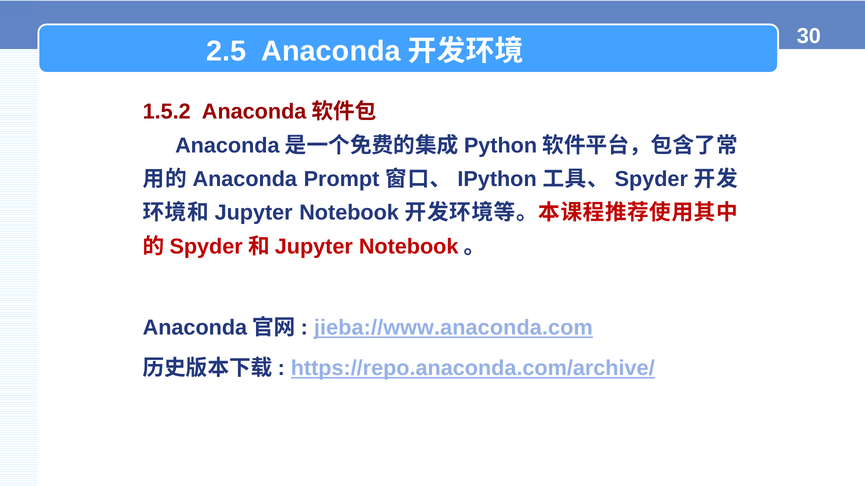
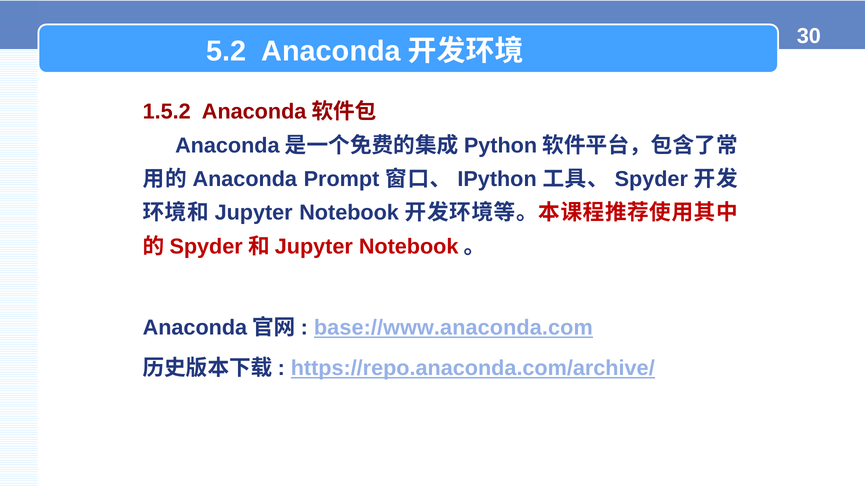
2.5: 2.5 -> 5.2 (226, 51)
jieba://www.anaconda.com: jieba://www.anaconda.com -> base://www.anaconda.com (453, 328)
